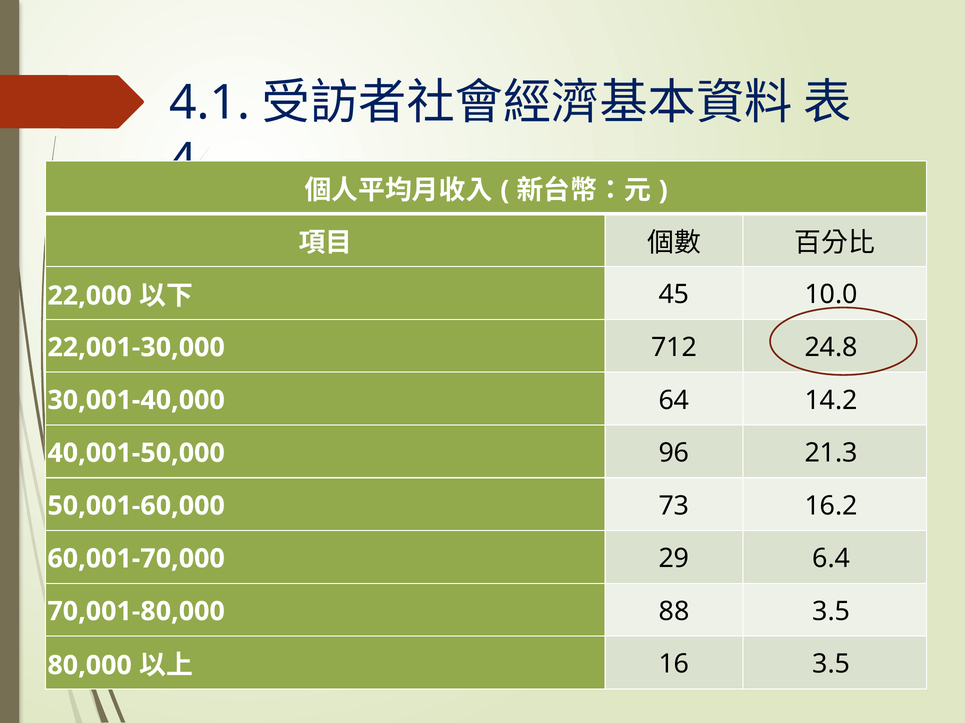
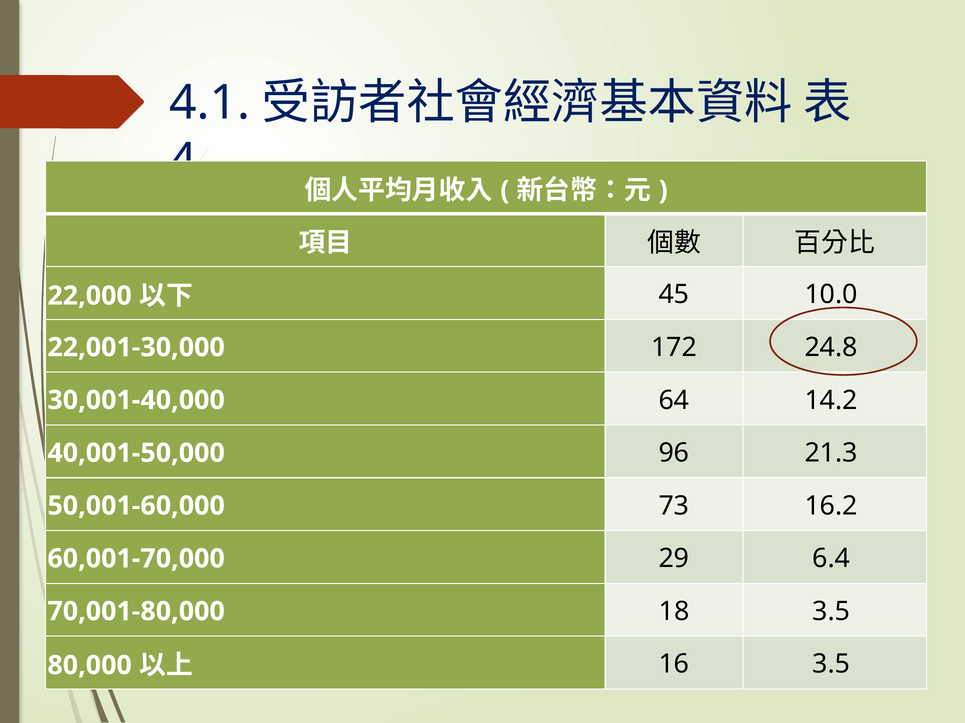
712: 712 -> 172 (674, 348)
88: 88 -> 18 (674, 612)
